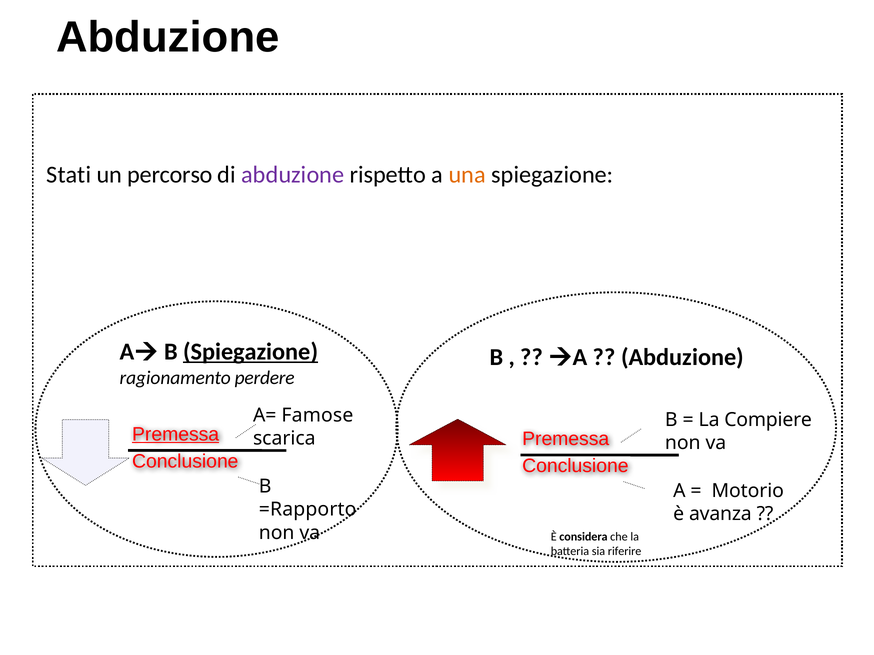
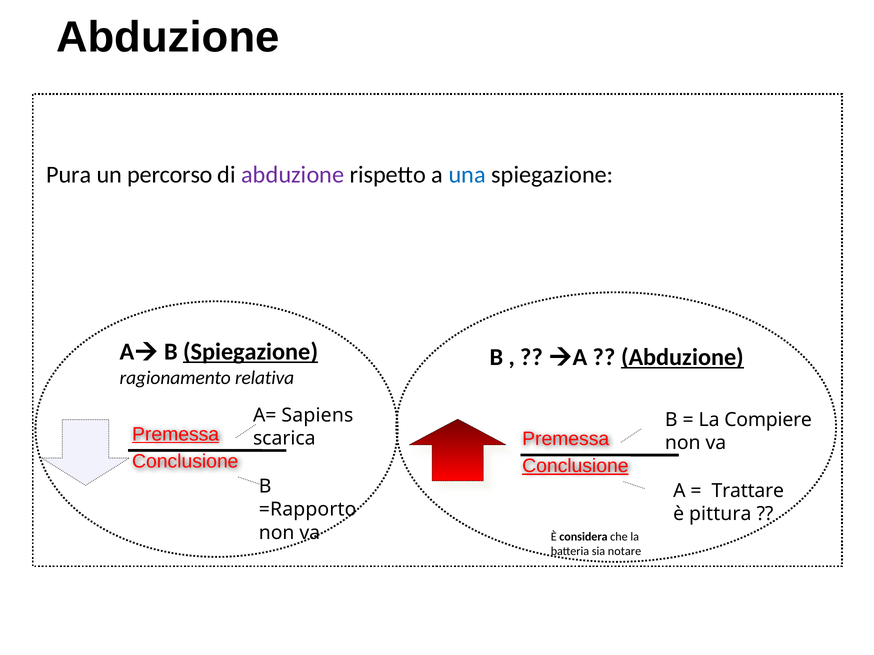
Stati: Stati -> Pura (69, 175)
una colour: orange -> blue (467, 175)
Abduzione underline: none -> present (682, 357)
perdere: perdere -> relativa (265, 378)
Famose: Famose -> Sapiens (317, 416)
Conclusione underline: none -> present (575, 466)
Motorio: Motorio -> Trattare (748, 491)
avanza: avanza -> pittura (720, 514)
riferire: riferire -> notare (625, 552)
